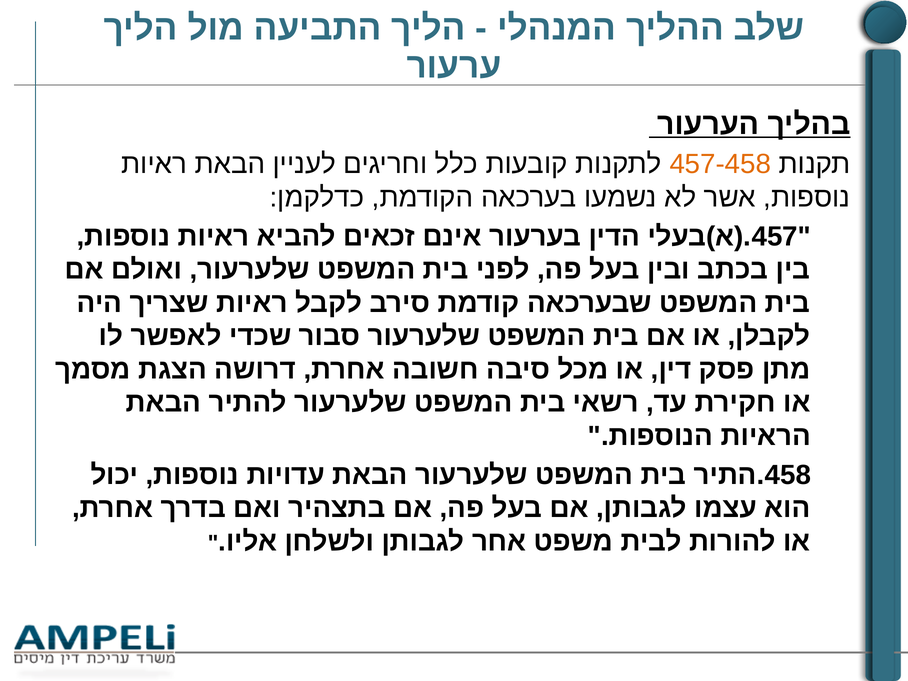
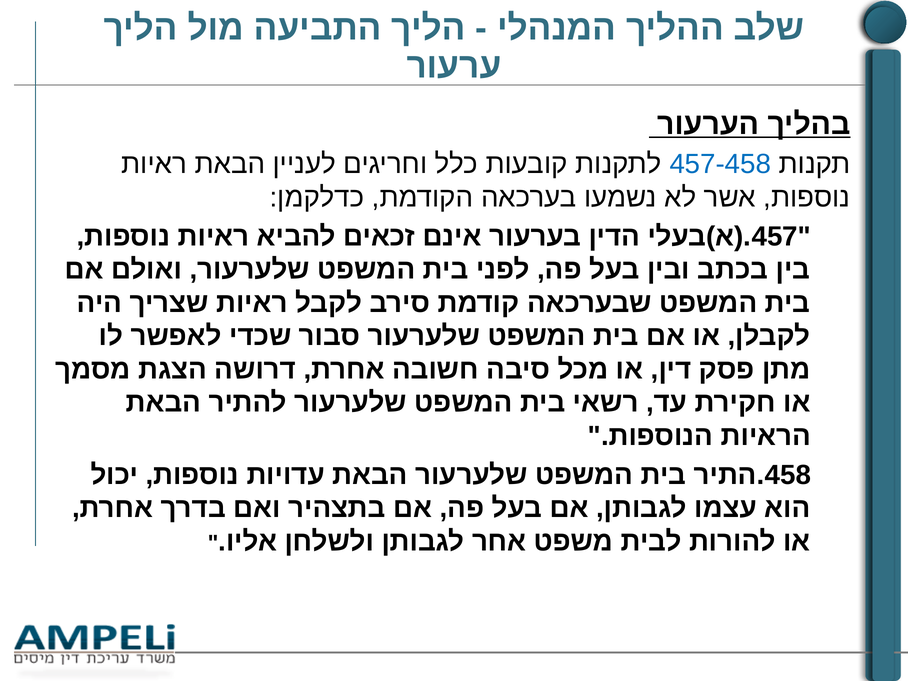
457-458 colour: orange -> blue (720, 164)
